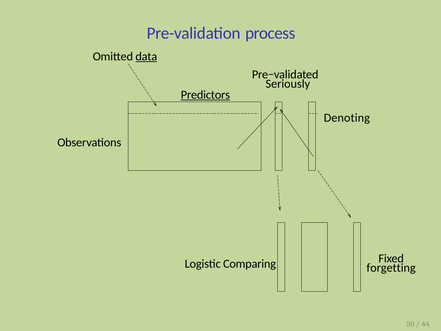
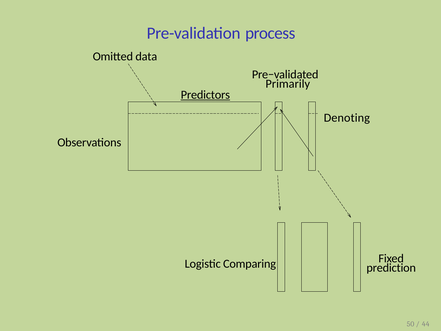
data underline: present -> none (146, 56)
Seriously: Seriously -> Primarily (288, 84)
forgetting: forgetting -> prediction (391, 268)
